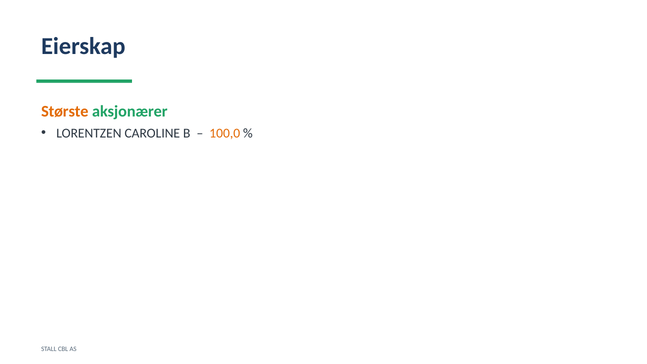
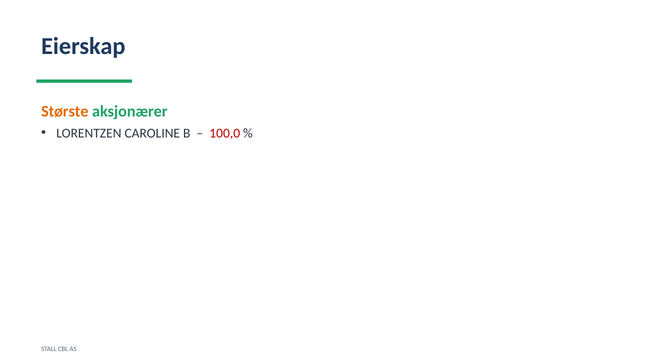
100,0 colour: orange -> red (225, 133)
